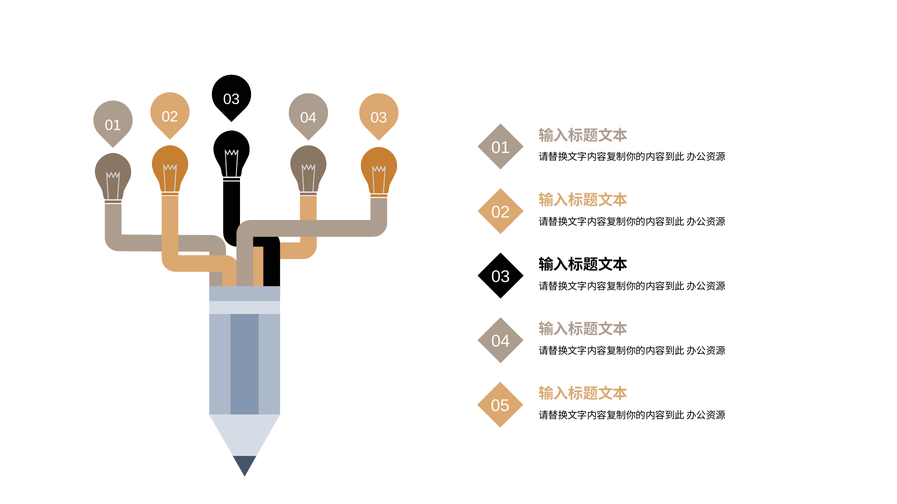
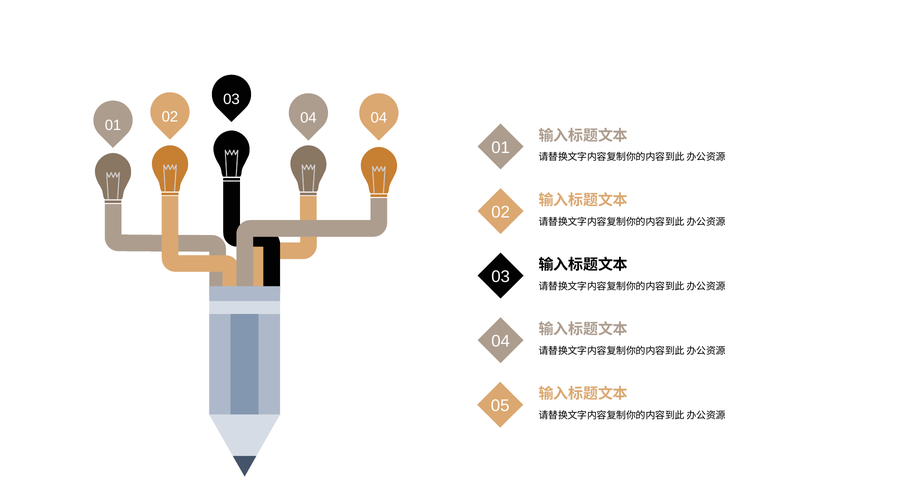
04 03: 03 -> 04 (379, 118)
